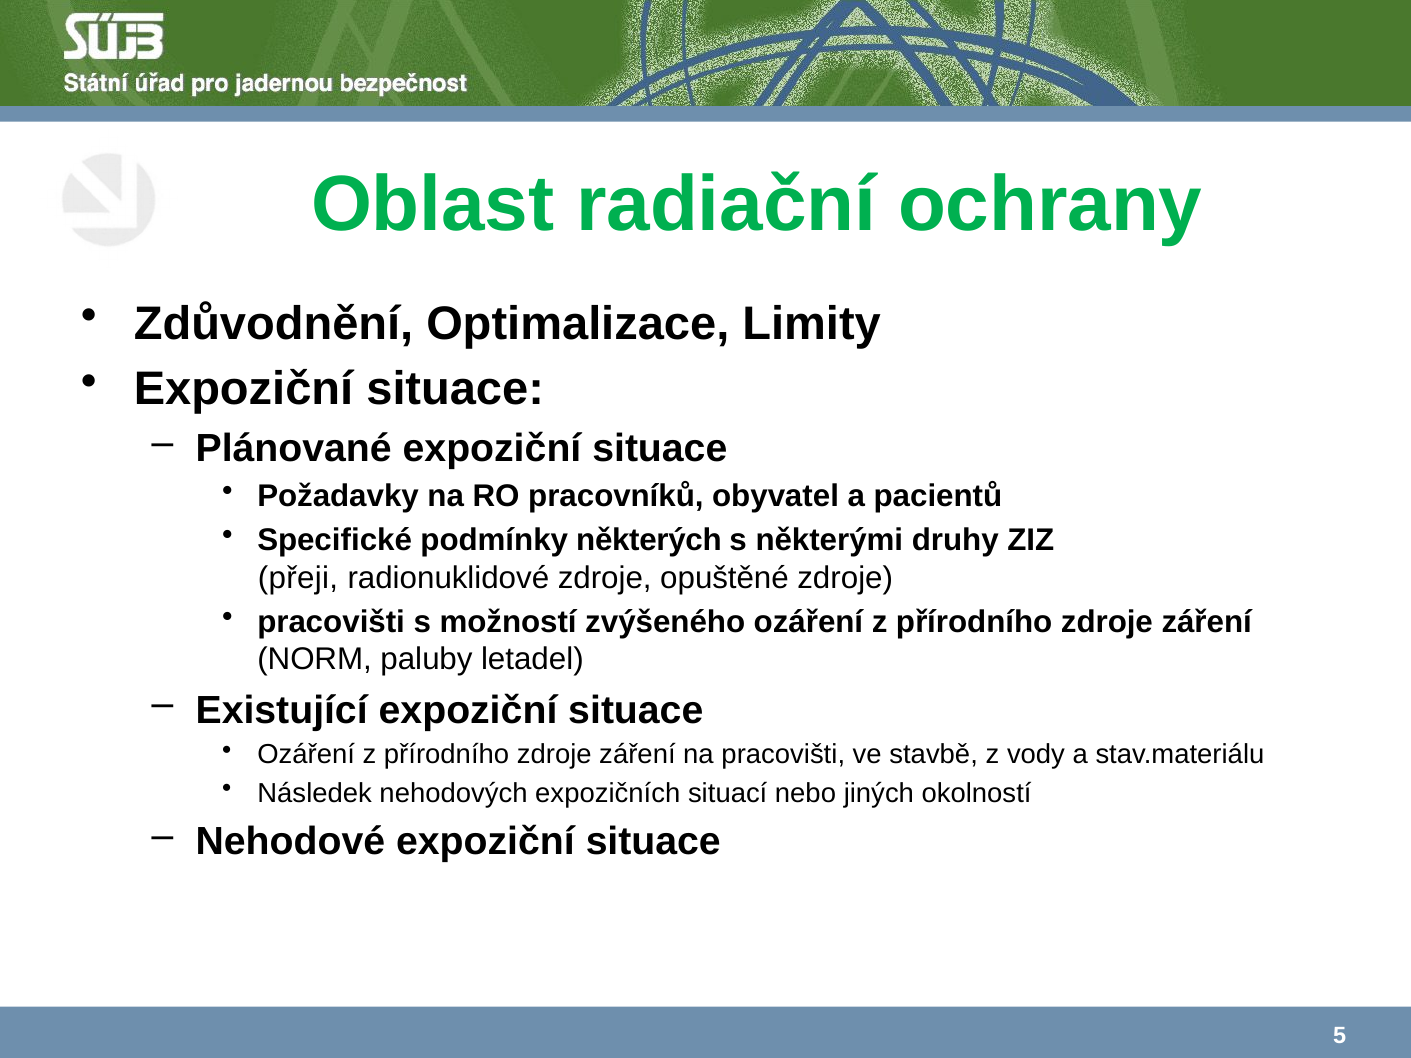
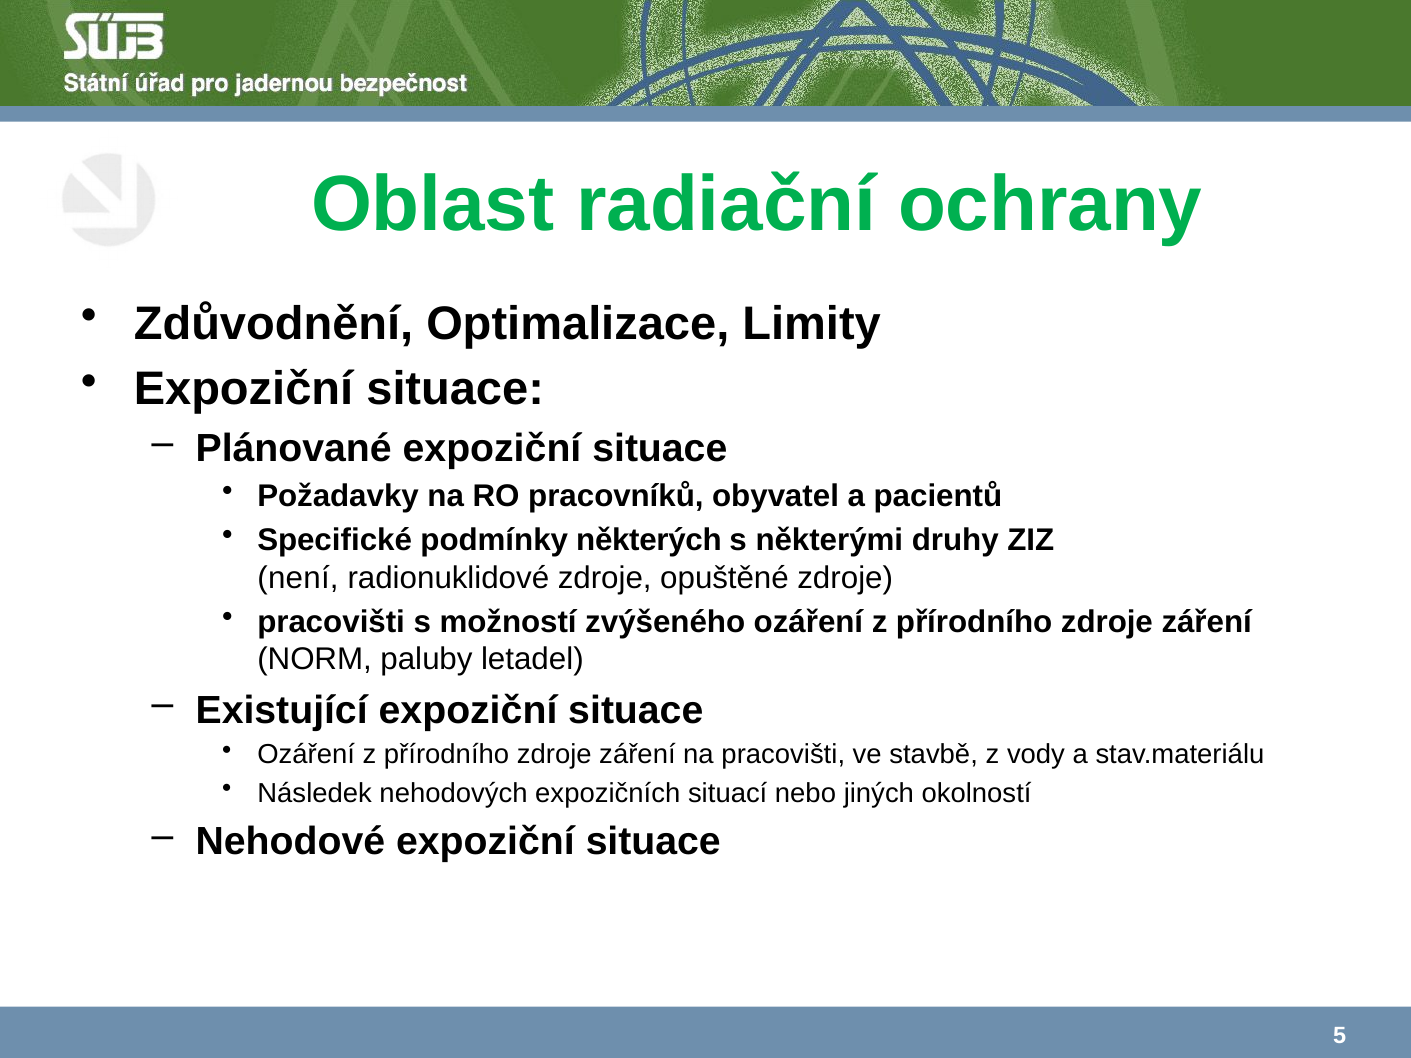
přeji: přeji -> není (298, 578)
